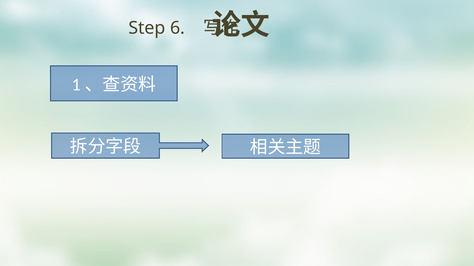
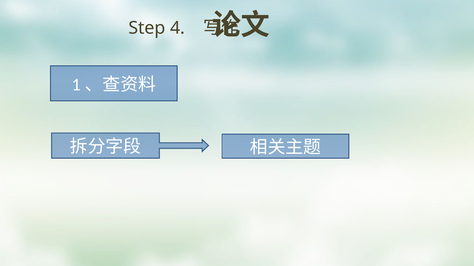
6: 6 -> 4 (178, 28)
